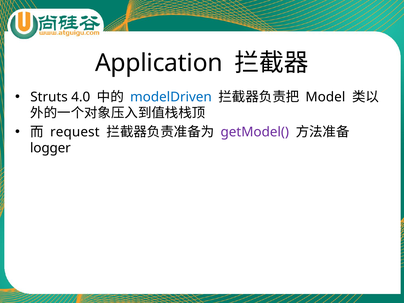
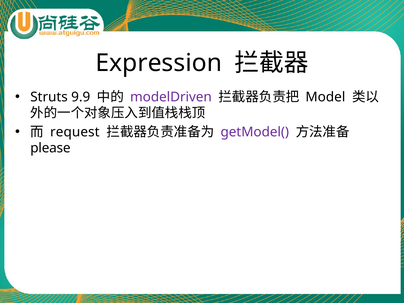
Application: Application -> Expression (159, 63)
4.0: 4.0 -> 9.9 (81, 97)
modelDriven colour: blue -> purple (171, 97)
logger: logger -> please (50, 148)
